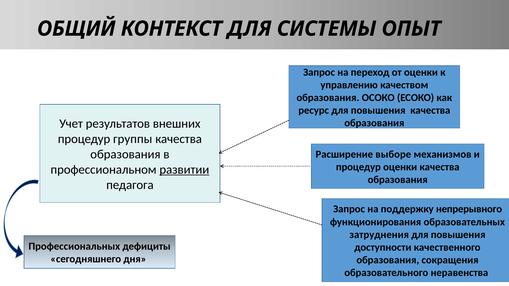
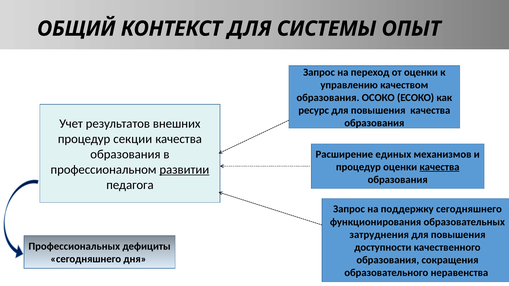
группы: группы -> секции (133, 139)
выборе: выборе -> единых (393, 154)
качества underline: none -> present (439, 167)
поддержку непрерывного: непрерывного -> сегодняшнего (469, 209)
